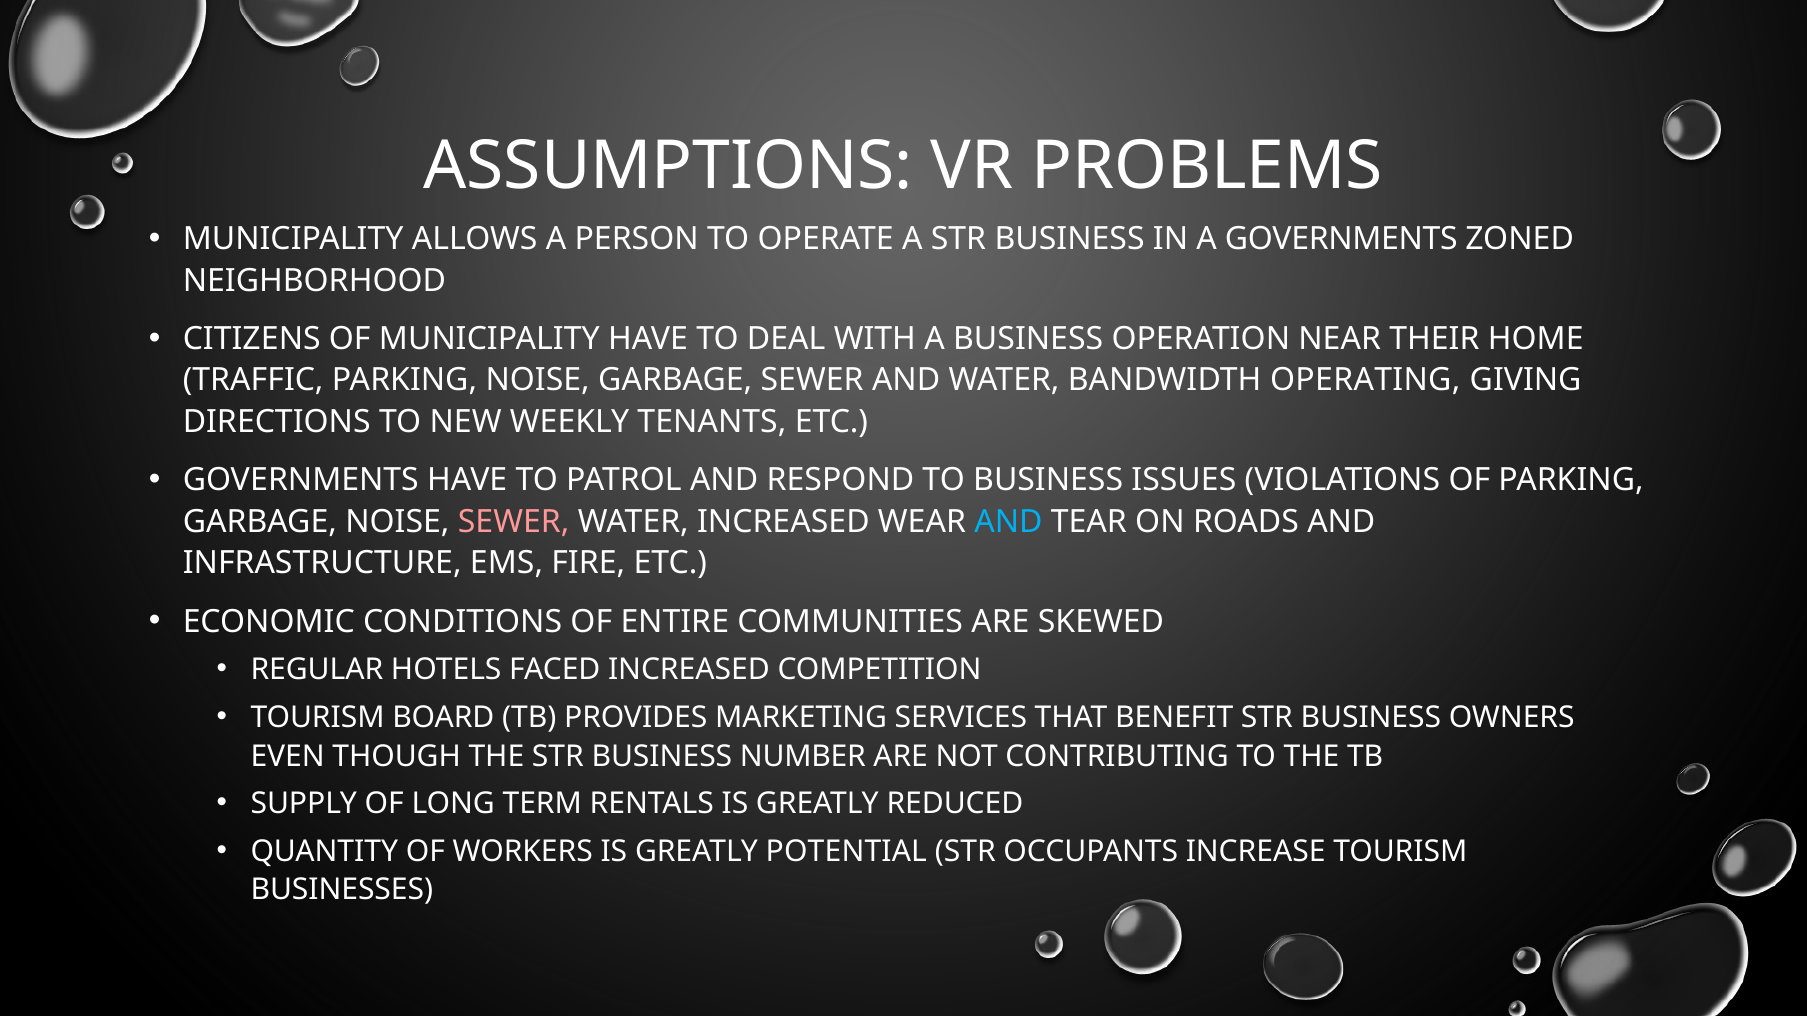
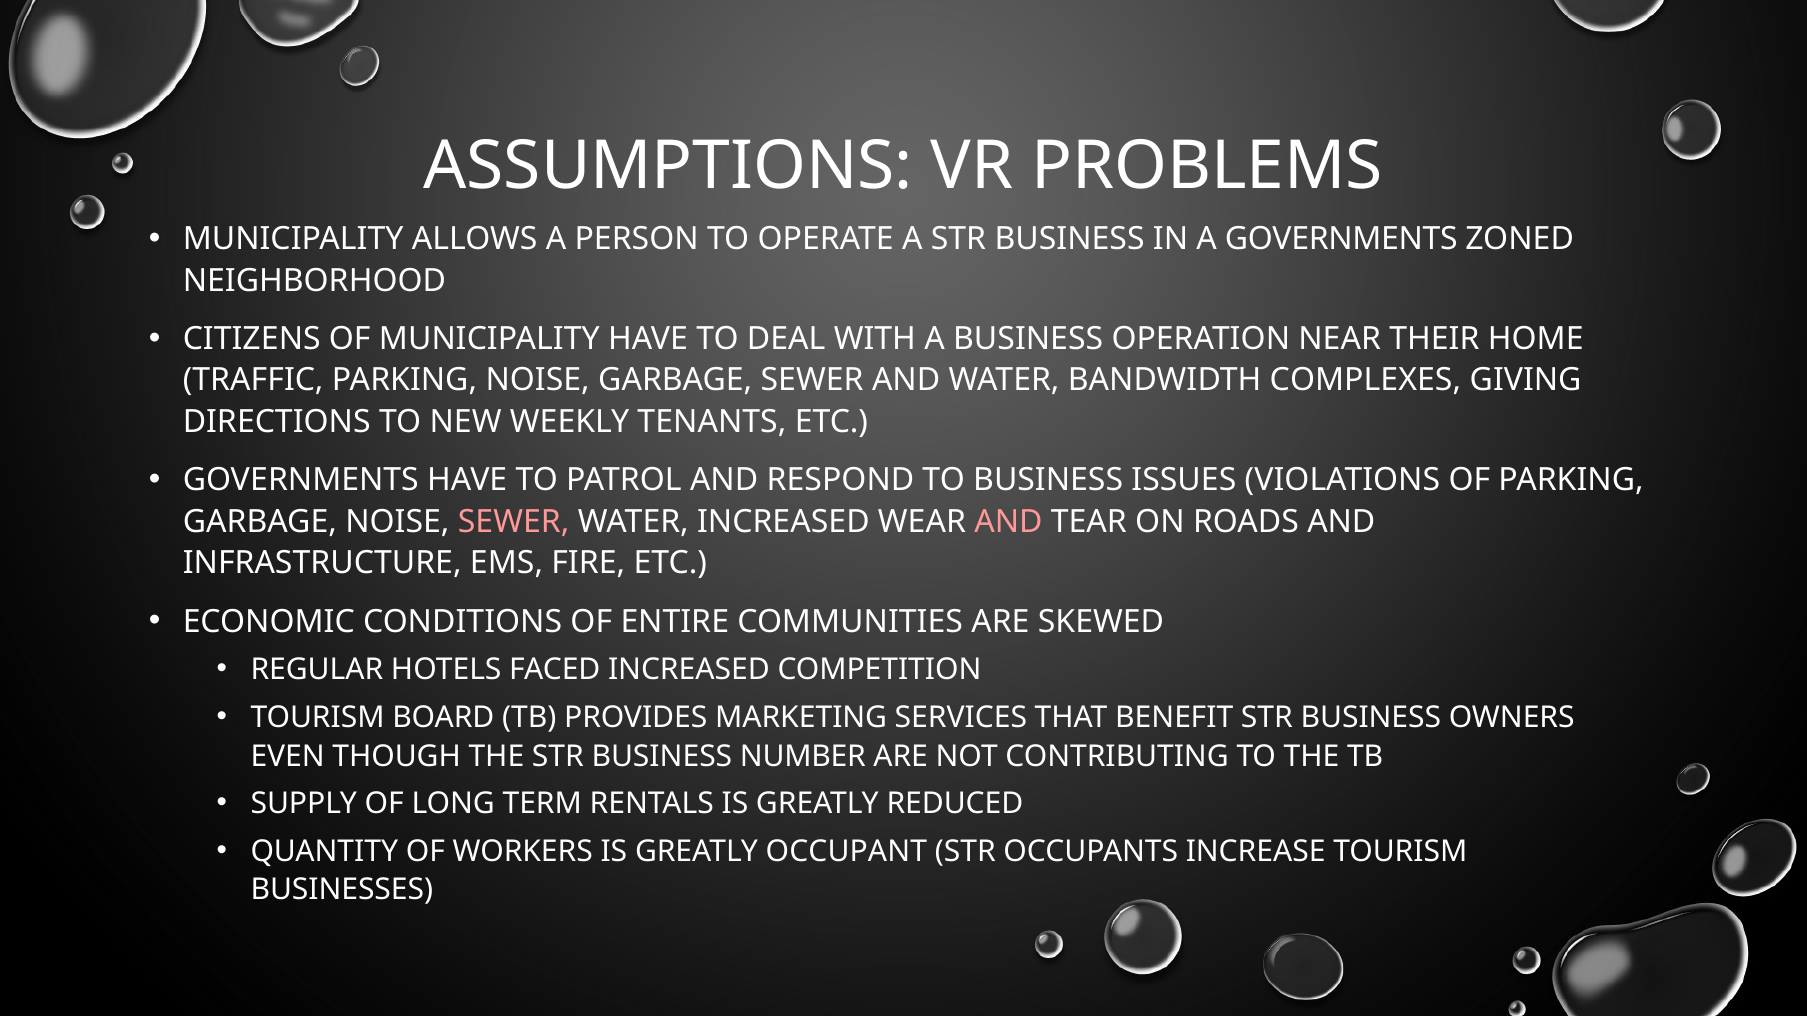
OPERATING: OPERATING -> COMPLEXES (1365, 381)
AND colour: light blue -> pink (1008, 522)
POTENTIAL: POTENTIAL -> OCCUPANT (846, 851)
